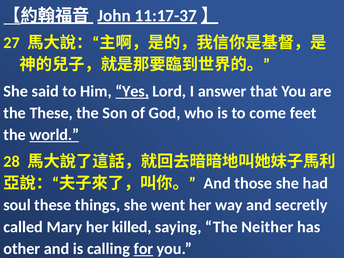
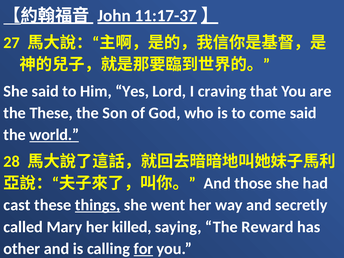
Yes underline: present -> none (132, 91)
answer: answer -> craving (222, 91)
come feet: feet -> said (303, 113)
soul: soul -> cast (17, 205)
things underline: none -> present (98, 205)
Neither: Neither -> Reward (267, 227)
